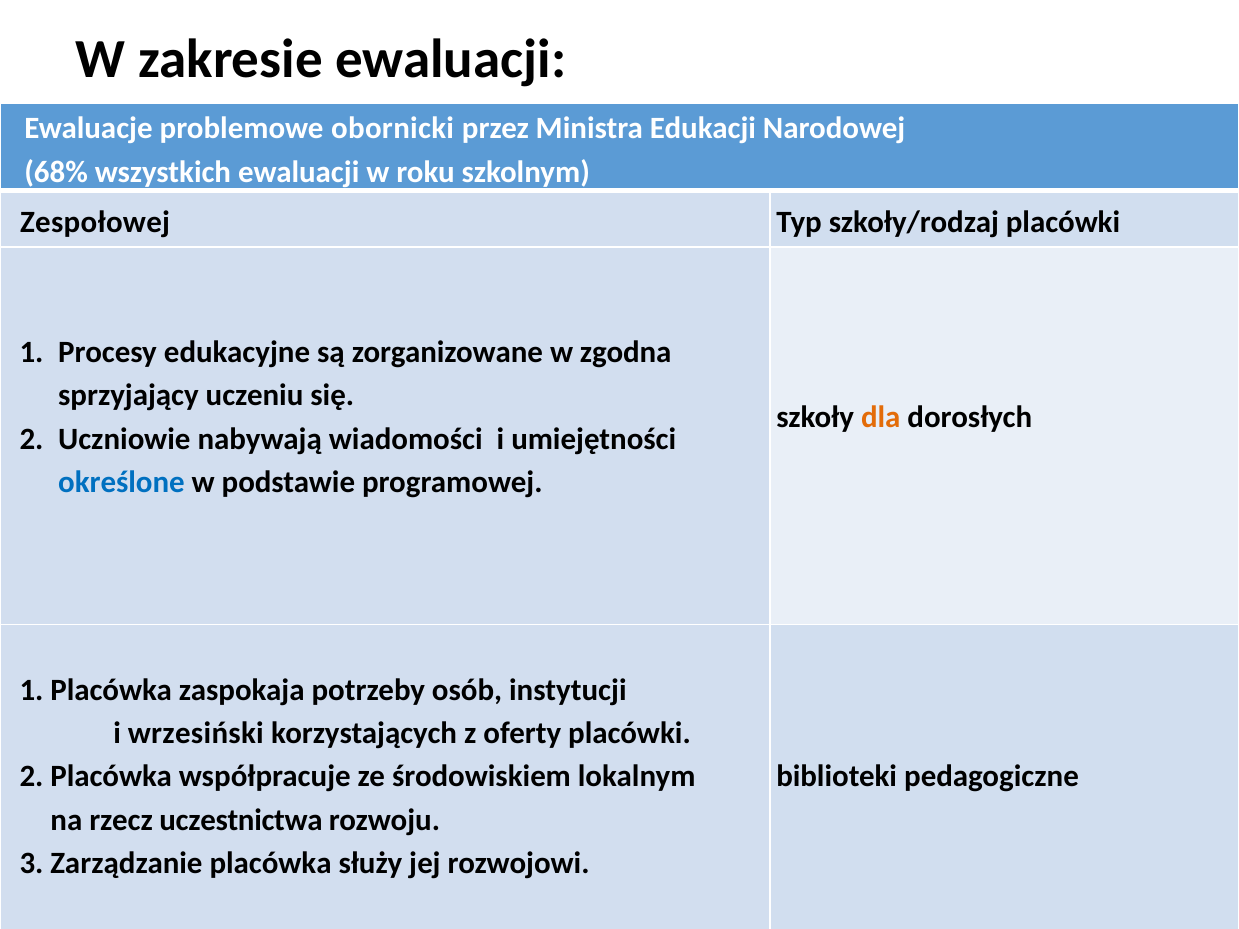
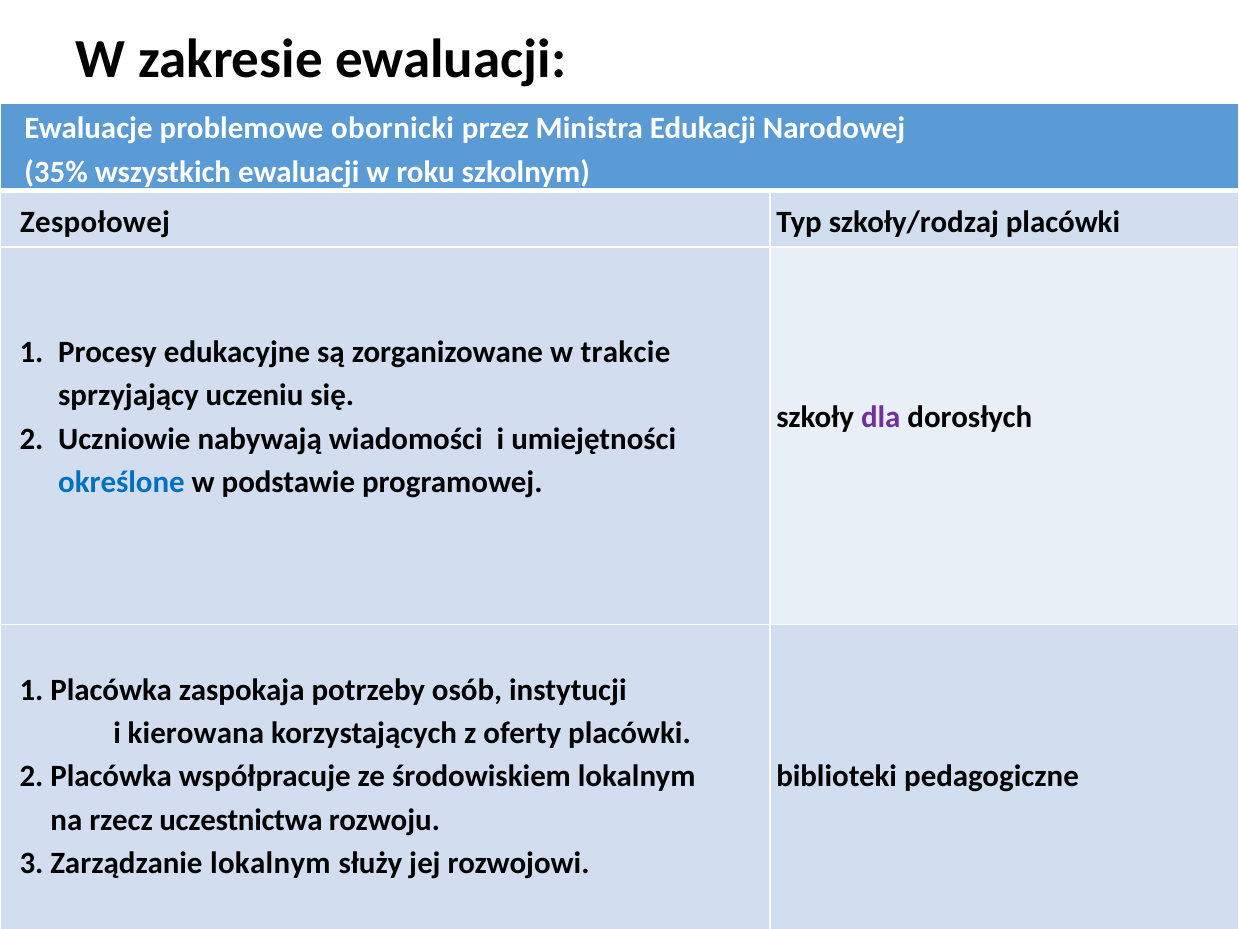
68%: 68% -> 35% (56, 172)
zgodna: zgodna -> trakcie (625, 352)
dla colour: orange -> purple (881, 417)
wrzesiński: wrzesiński -> kierowana (196, 733)
placówka: placówka -> lokalnym (270, 864)
